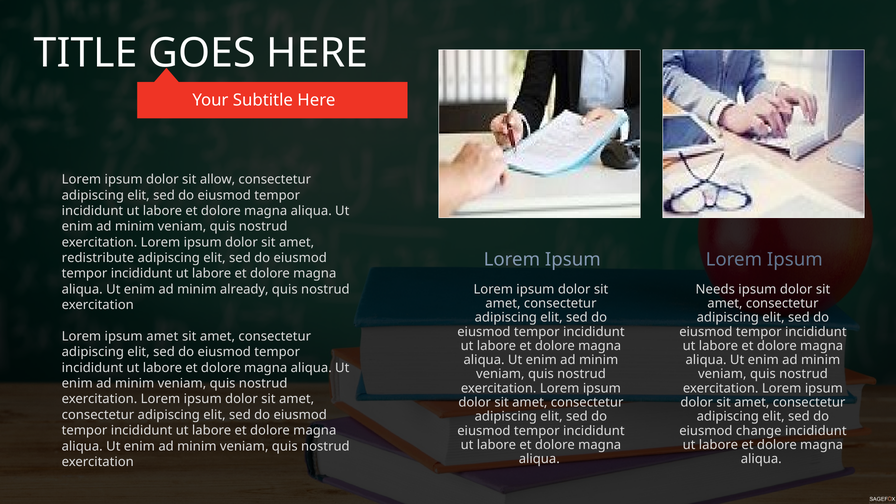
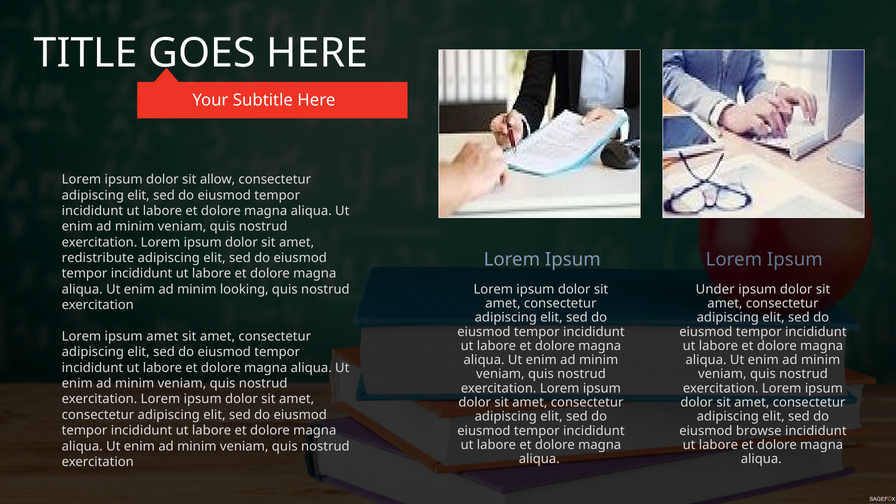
already: already -> looking (244, 289)
Needs: Needs -> Under (715, 289)
change: change -> browse (759, 431)
